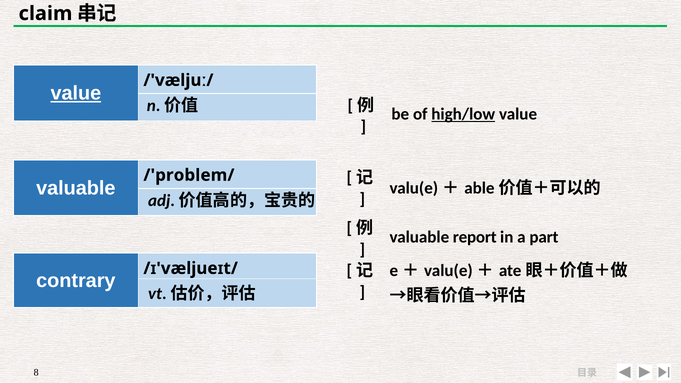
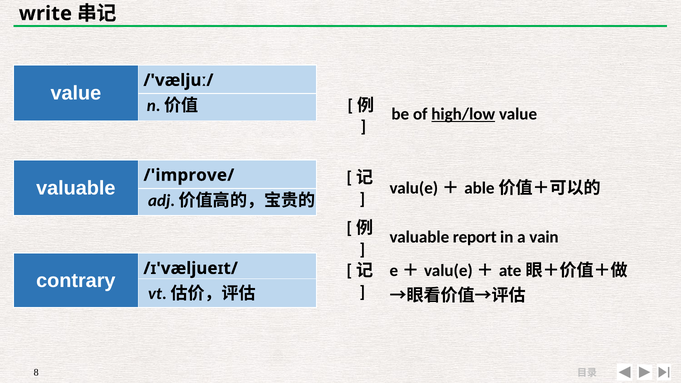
claim: claim -> write (45, 14)
value underline: present -> none (76, 93)
/'problem/: /'problem/ -> /'improve/ (189, 175)
part: part -> vain (544, 237)
